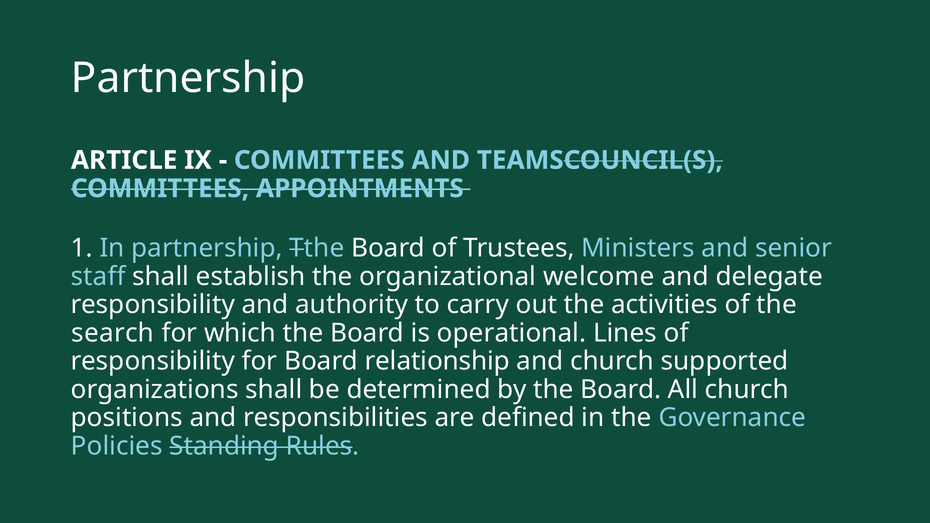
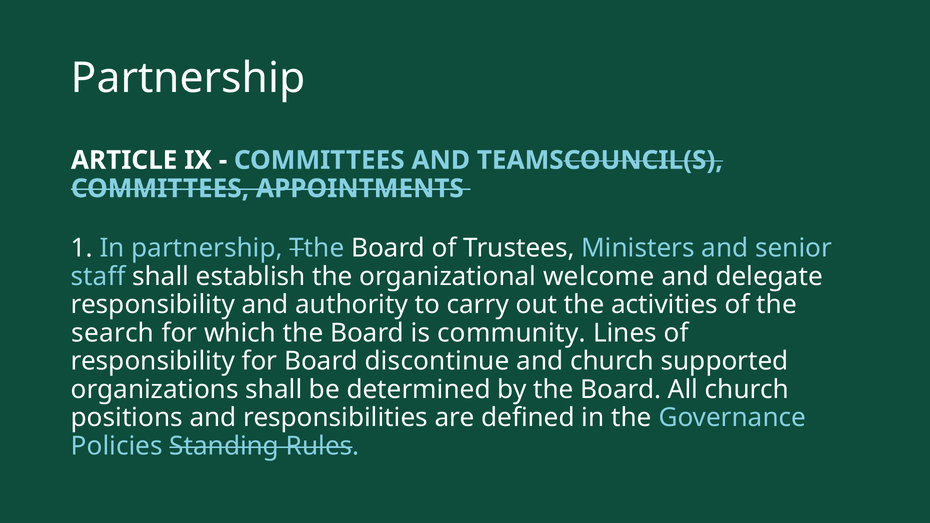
operational: operational -> community (511, 333)
relationship: relationship -> discontinue (437, 361)
